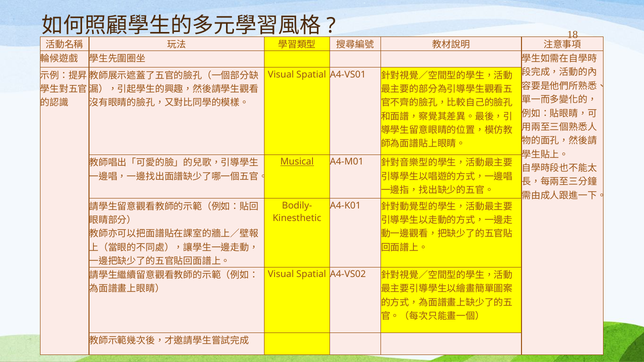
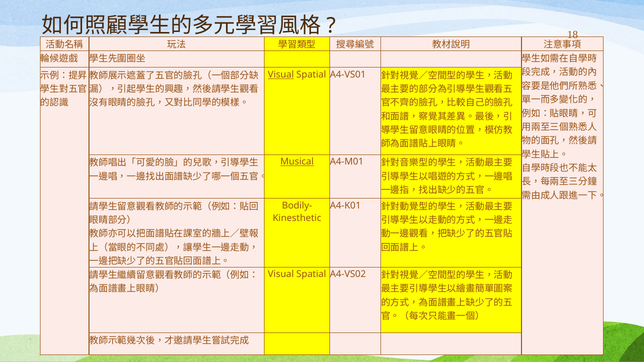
Visual underline: none -> present (281, 75)
